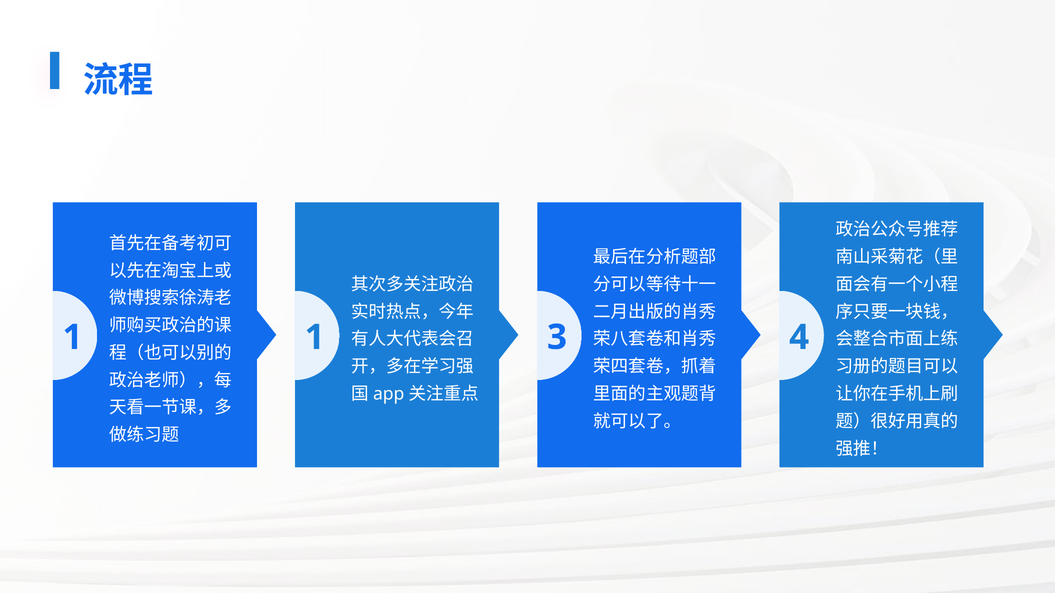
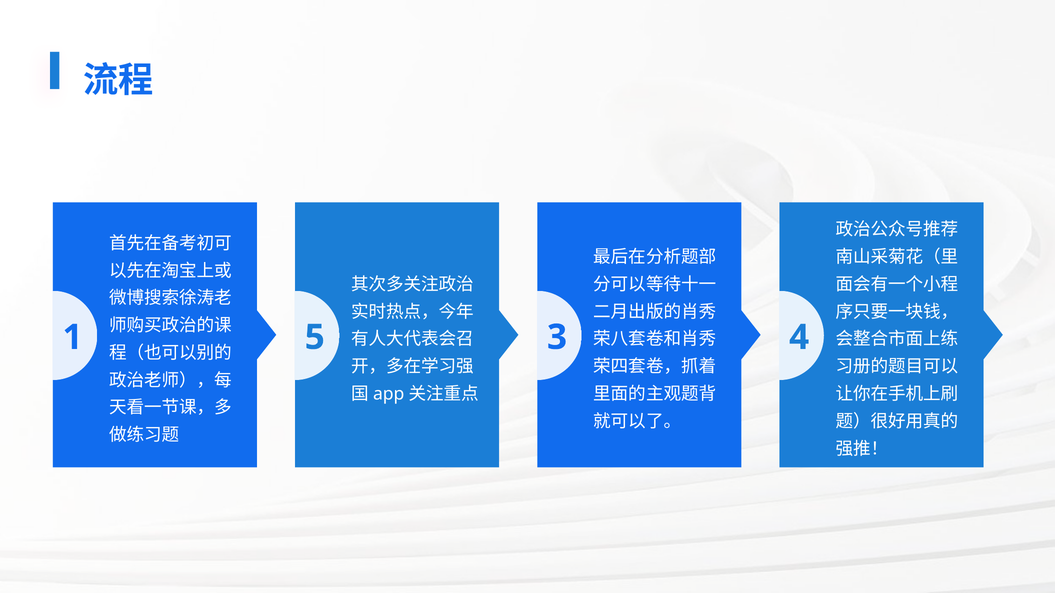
1 1: 1 -> 5 (315, 338)
